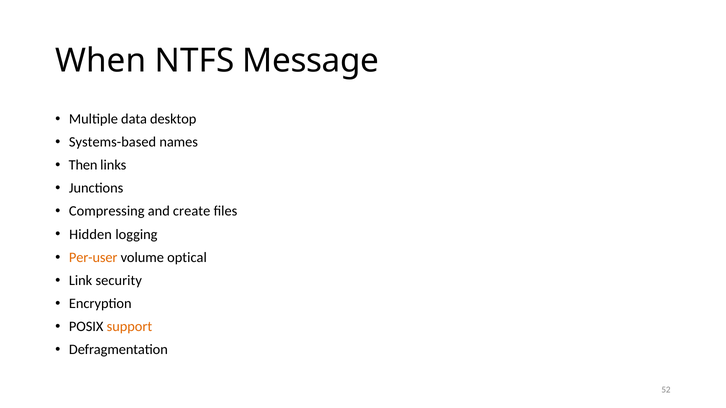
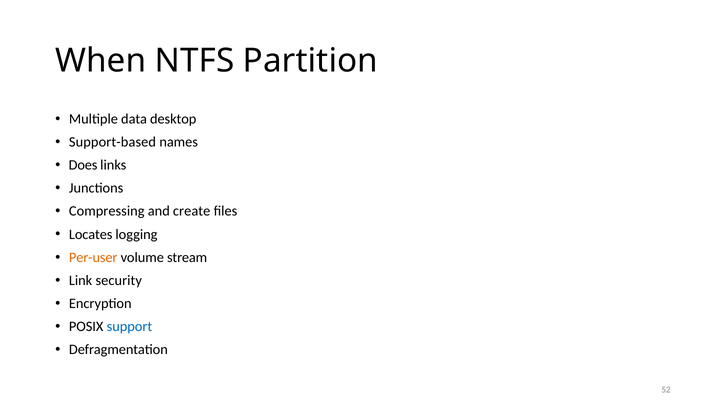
Message: Message -> Partition (310, 61)
Systems-based: Systems-based -> Support-based (112, 142)
Then: Then -> Does (83, 165)
Hidden: Hidden -> Locates (91, 235)
optical: optical -> stream (187, 258)
support colour: orange -> blue (129, 327)
